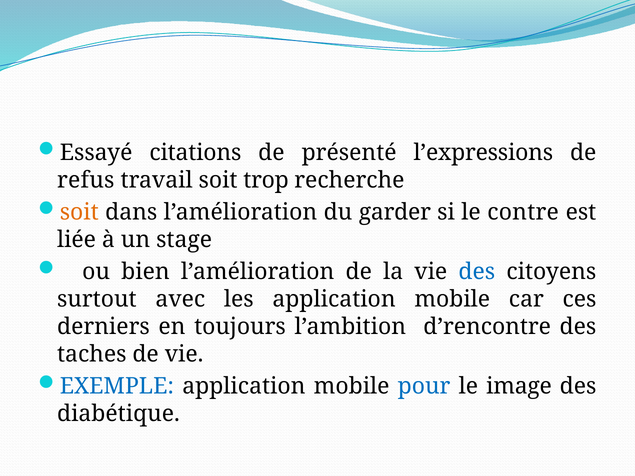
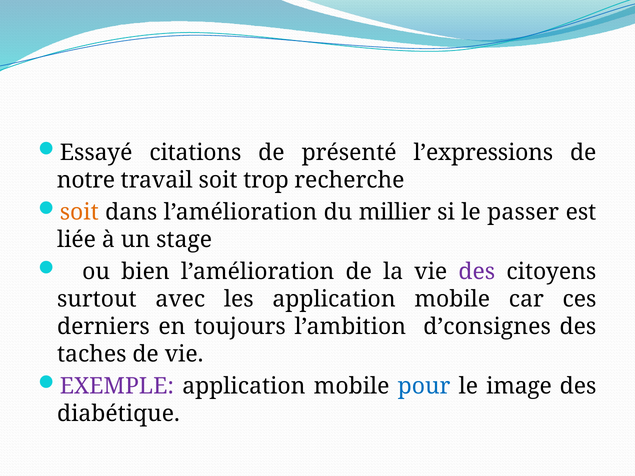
refus: refus -> notre (86, 180)
garder: garder -> millier (395, 212)
contre: contre -> passer (523, 212)
des colour: blue -> purple (477, 272)
d’rencontre: d’rencontre -> d’consignes (487, 327)
EXEMPLE colour: blue -> purple (117, 387)
